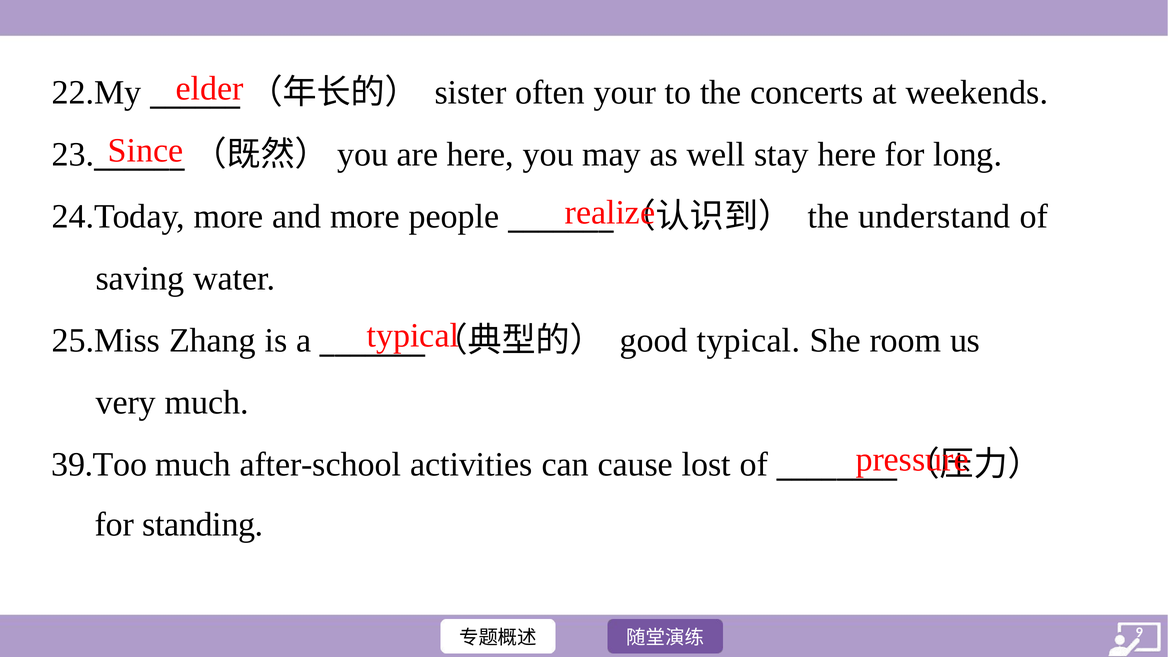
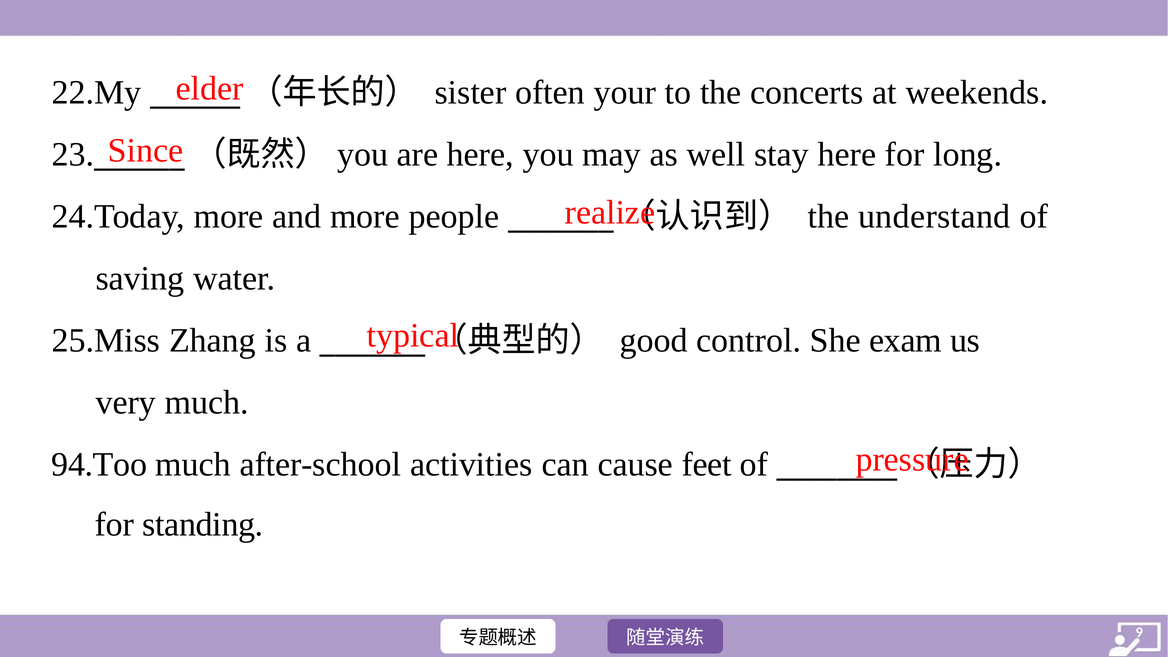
good typical: typical -> control (749, 341)
room: room -> exam (906, 341)
39.Too: 39.Too -> 94.Too (99, 465)
lost: lost -> feet (706, 465)
